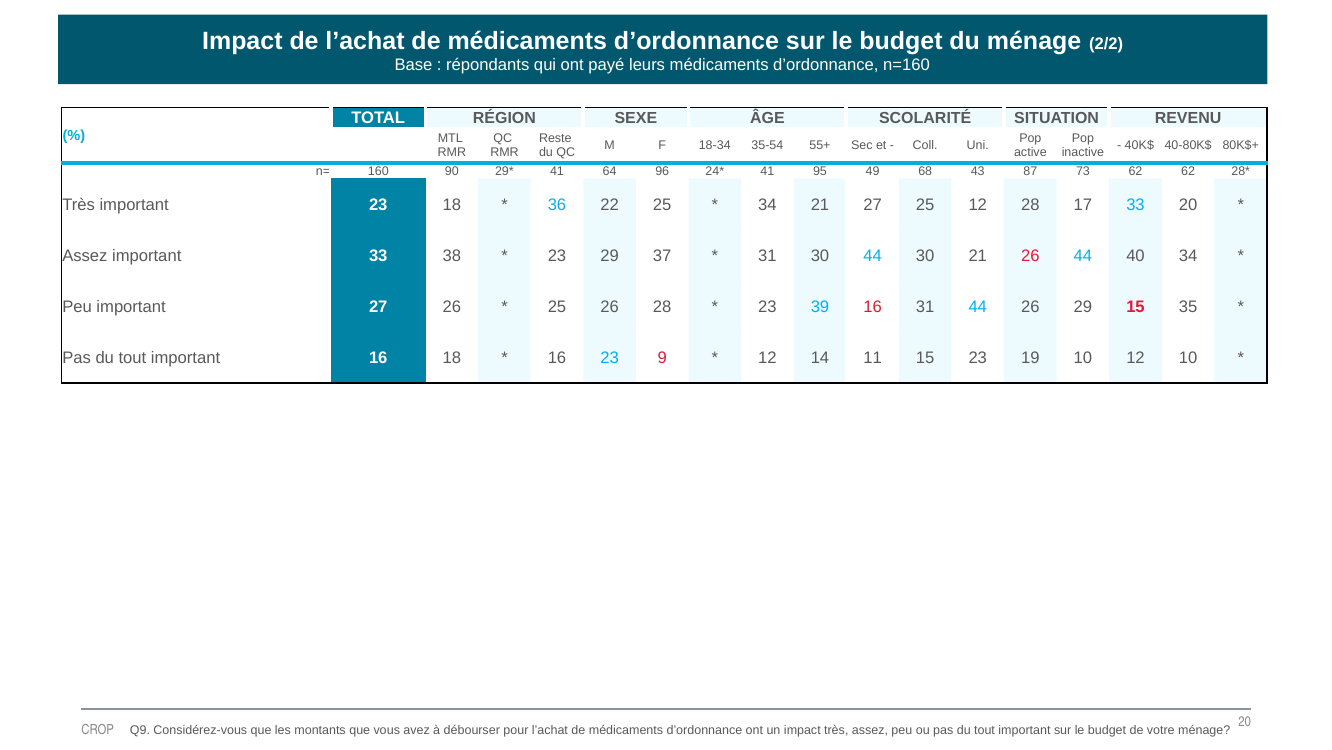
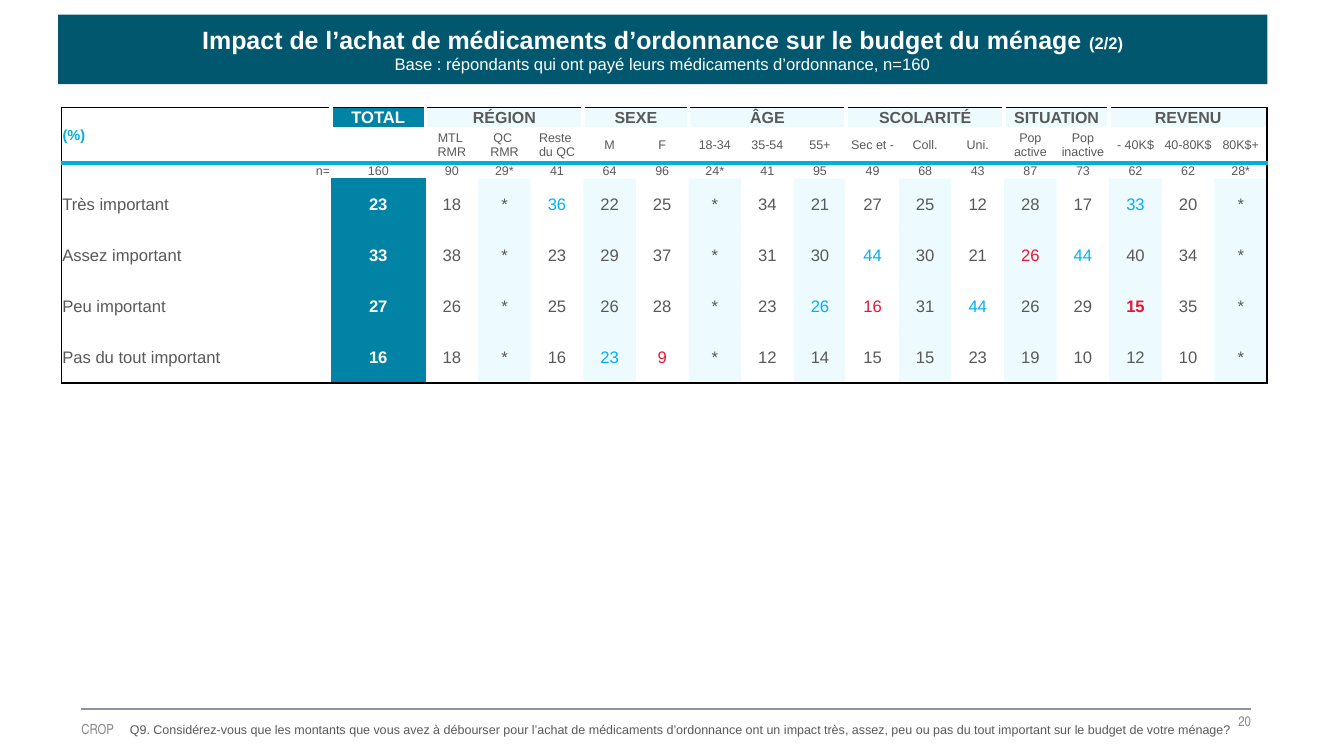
23 39: 39 -> 26 (820, 307)
14 11: 11 -> 15 (873, 358)
